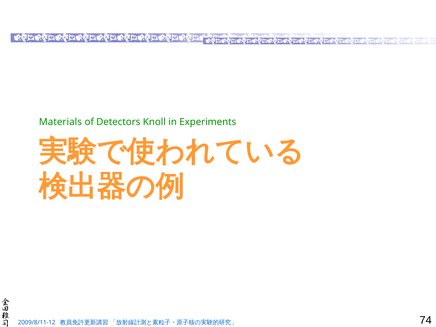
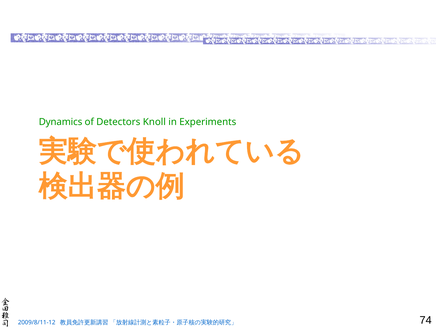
Materials: Materials -> Dynamics (61, 122)
